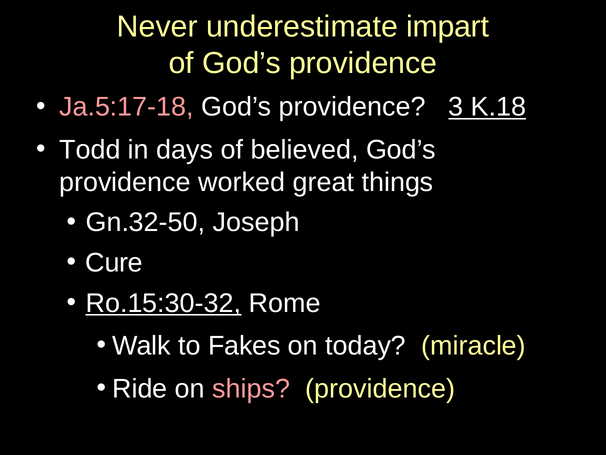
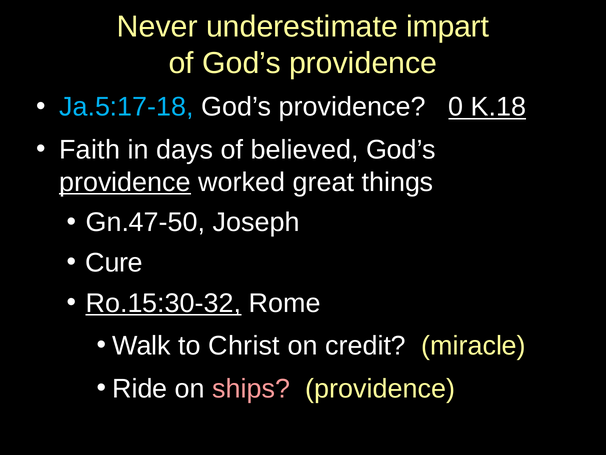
Ja.5:17-18 colour: pink -> light blue (126, 107)
3: 3 -> 0 (456, 107)
Todd: Todd -> Faith (90, 150)
providence underline: none -> present (125, 182)
Gn.32-50: Gn.32-50 -> Gn.47-50 (145, 222)
Fakes: Fakes -> Christ (244, 346)
today: today -> credit (366, 346)
